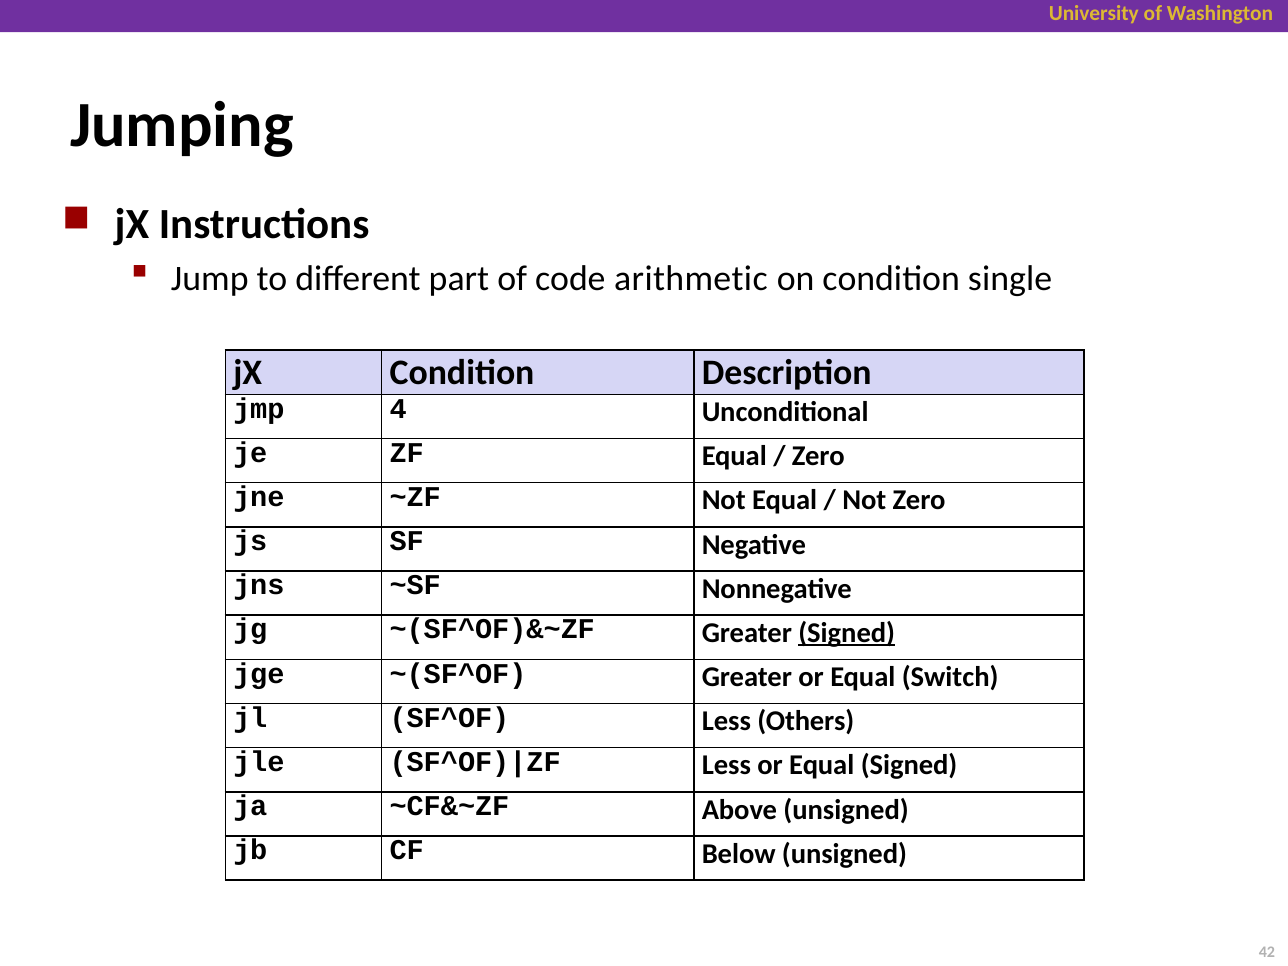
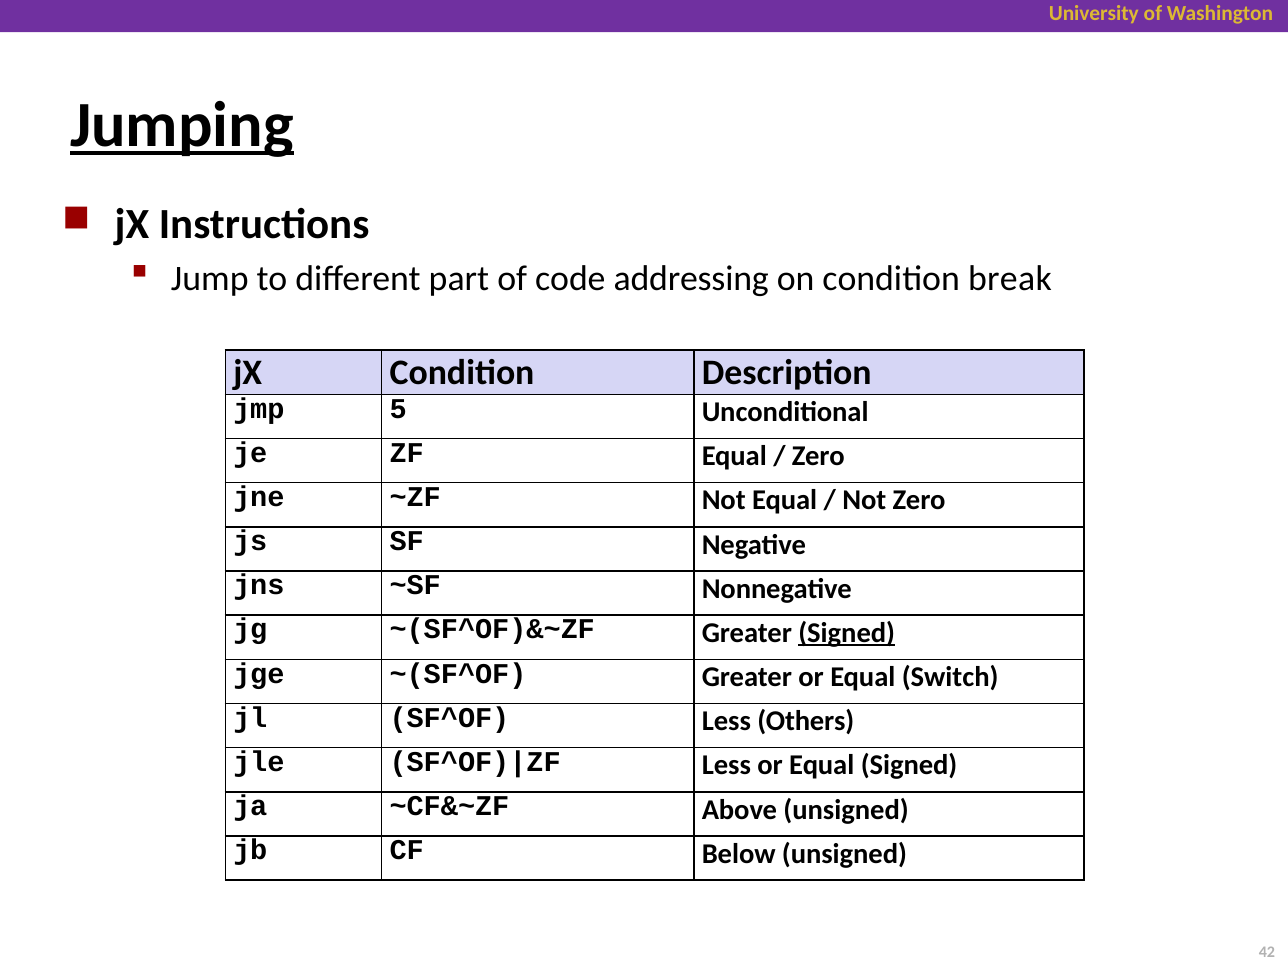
Jumping underline: none -> present (182, 125)
arithmetic: arithmetic -> addressing (691, 278)
single: single -> break (1010, 278)
4: 4 -> 5 (398, 409)
